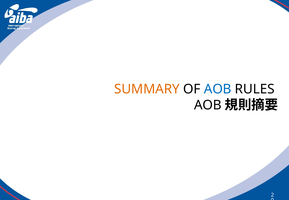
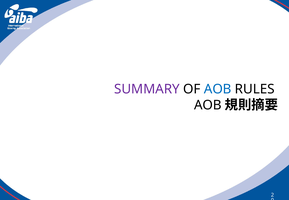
SUMMARY colour: orange -> purple (147, 89)
